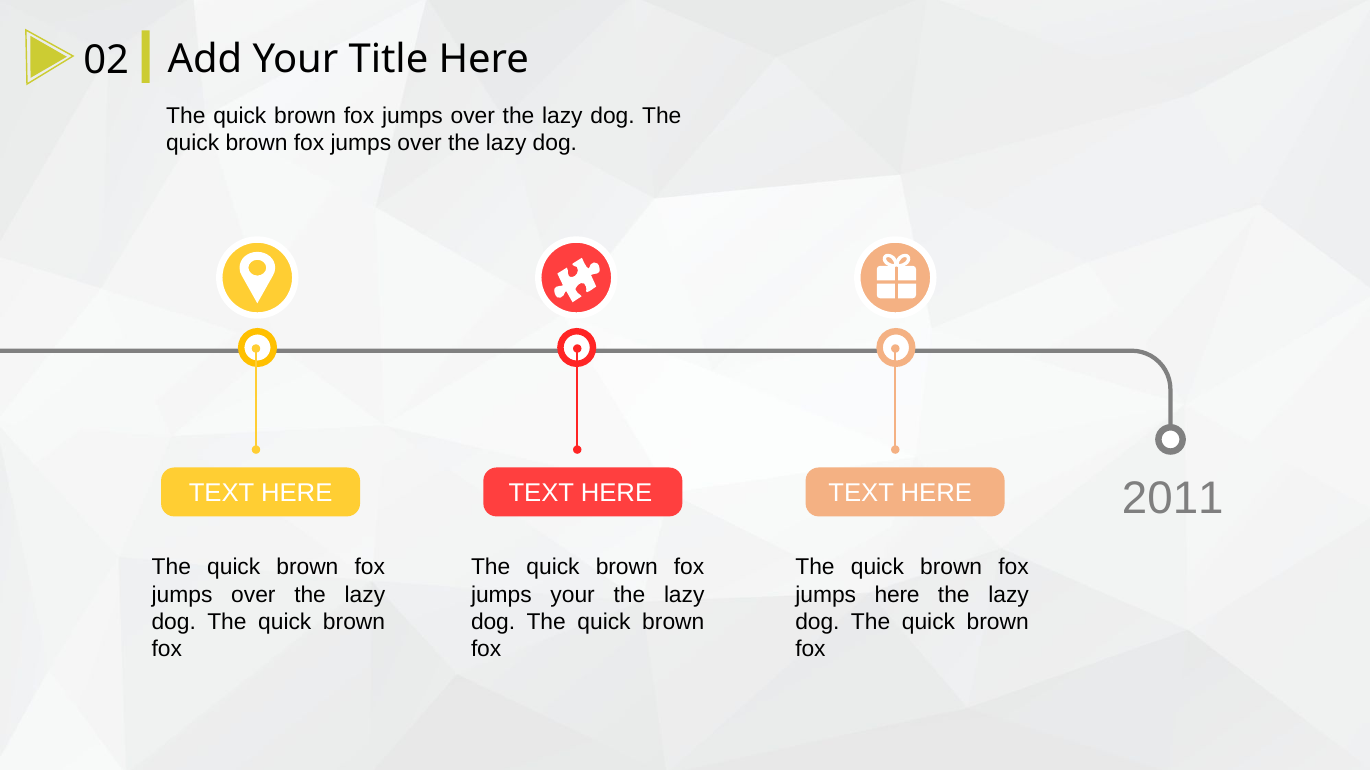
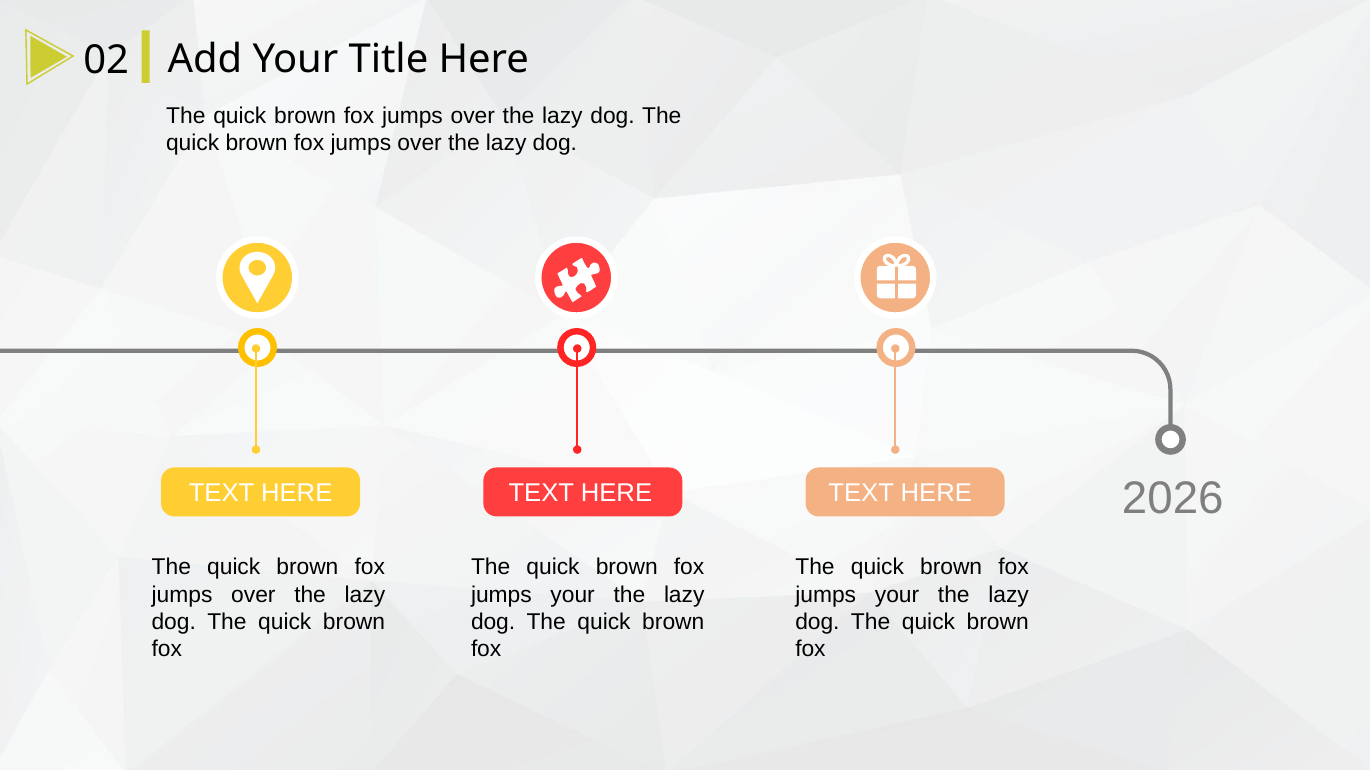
2011: 2011 -> 2026 (1173, 499)
here: here -> your (897, 595)
